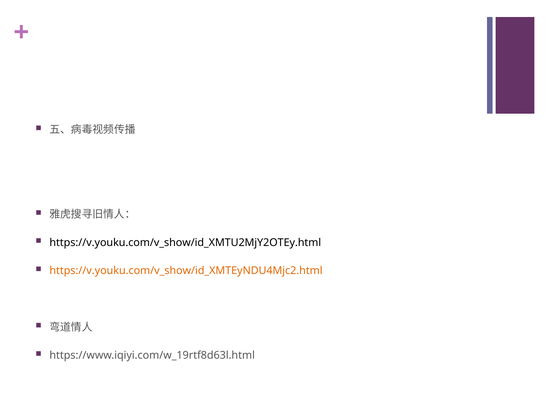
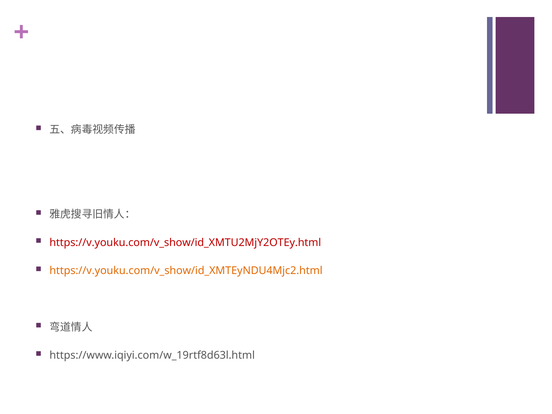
https://v.youku.com/v_show/id_XMTU2MjY2OTEy.html colour: black -> red (185, 242)
